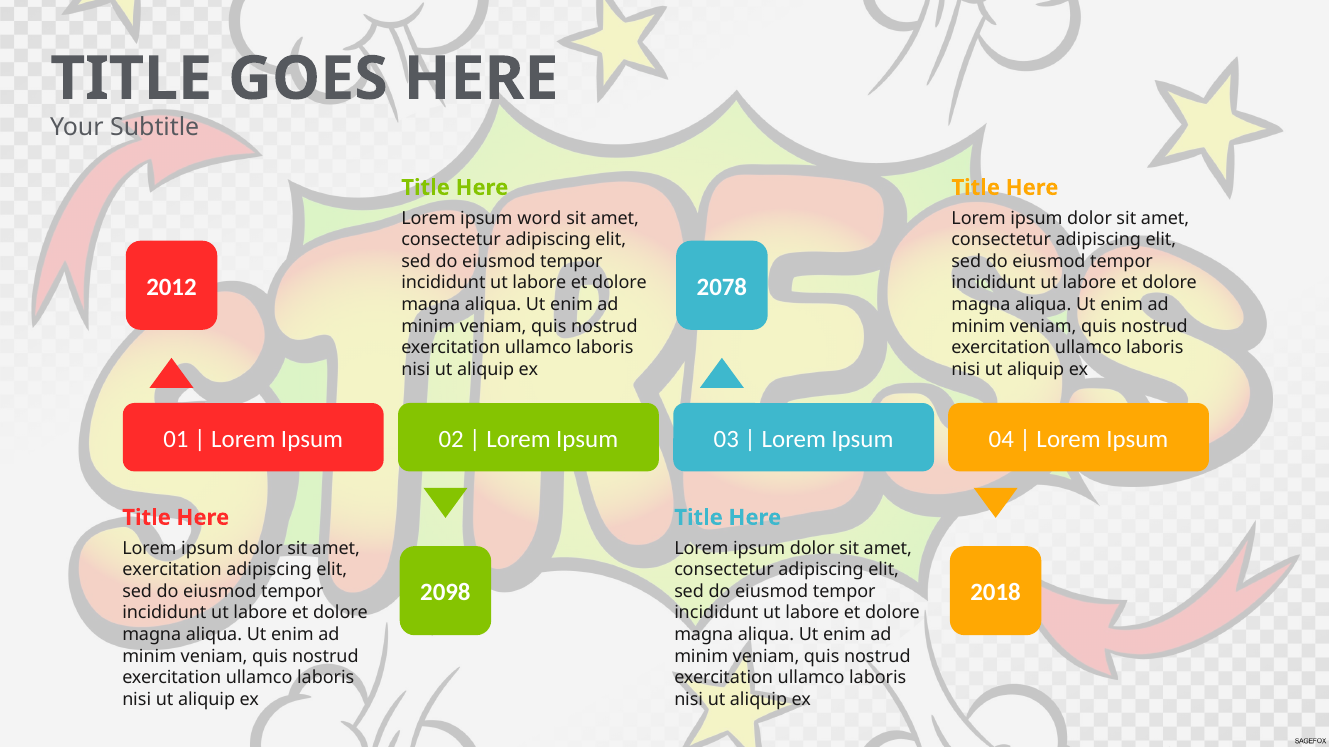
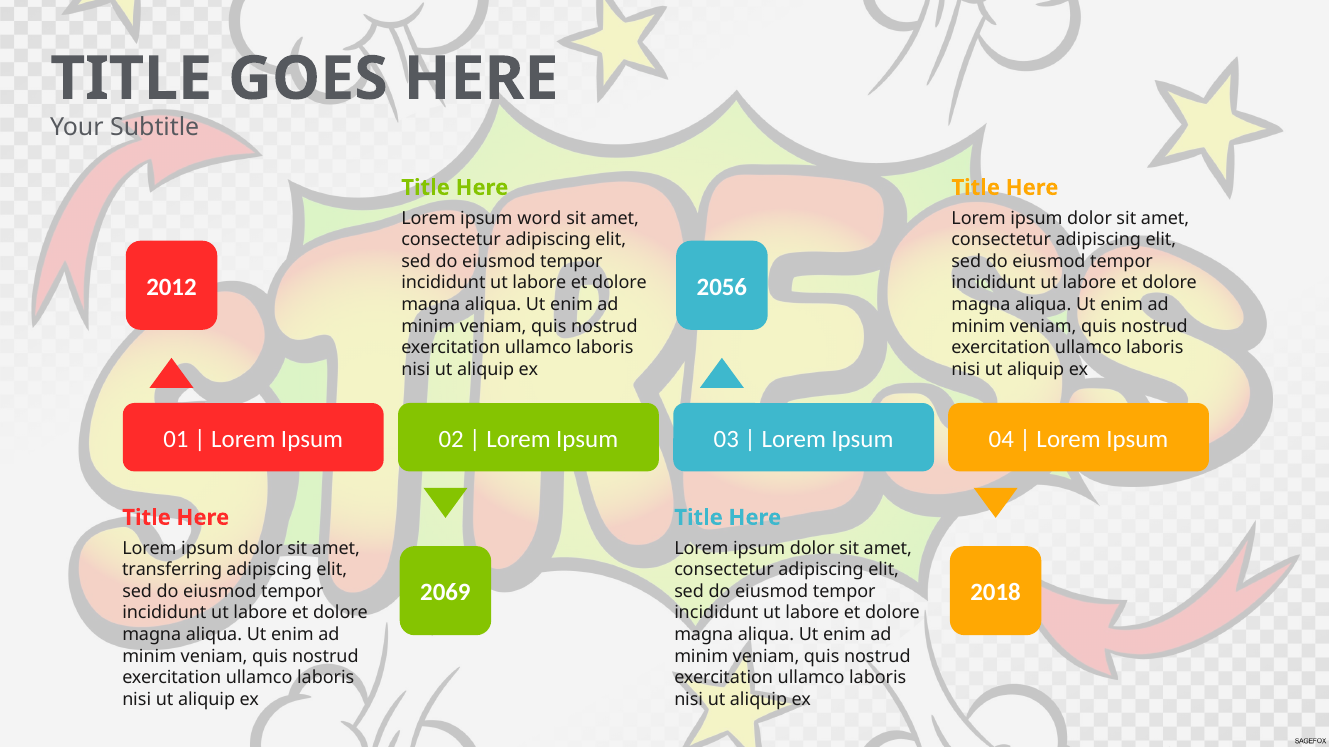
2078: 2078 -> 2056 (722, 287)
exercitation: exercitation -> transferring (172, 570)
2098: 2098 -> 2069 (445, 593)
